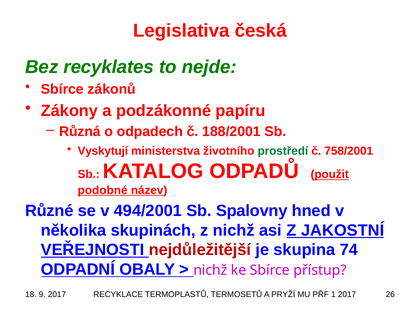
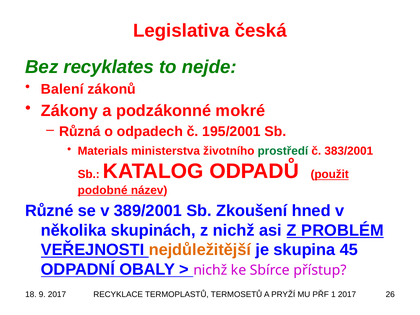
Sbírce: Sbírce -> Balení (62, 89)
papíru: papíru -> mokré (240, 111)
188/2001: 188/2001 -> 195/2001 (232, 132)
Vyskytují: Vyskytují -> Materials (103, 151)
758/2001: 758/2001 -> 383/2001 (349, 151)
494/2001: 494/2001 -> 389/2001 (148, 211)
Spalovny: Spalovny -> Zkoušení (252, 211)
JAKOSTNÍ: JAKOSTNÍ -> PROBLÉM (343, 230)
nejdůležitější colour: red -> orange (200, 250)
74: 74 -> 45 (349, 250)
